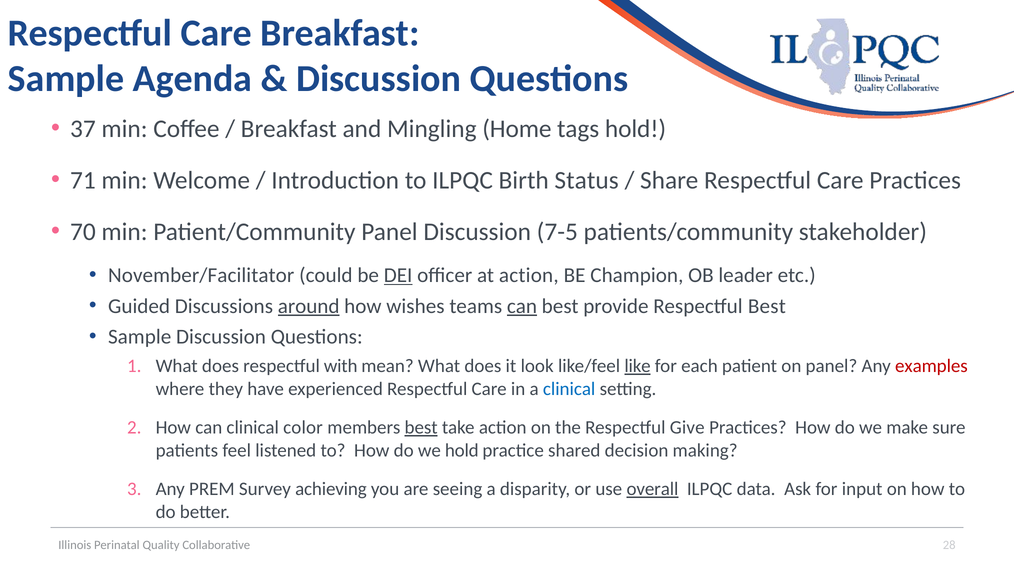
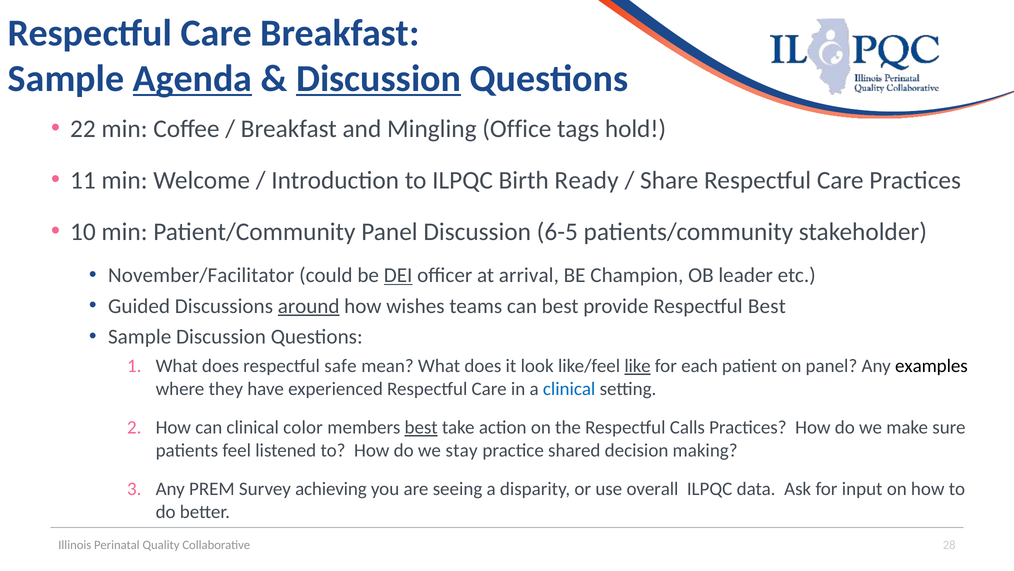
Agenda underline: none -> present (193, 79)
Discussion underline: none -> present (379, 79)
37: 37 -> 22 (83, 129)
Home: Home -> Office (517, 129)
71: 71 -> 11 (83, 180)
Status: Status -> Ready (587, 180)
70: 70 -> 10 (83, 232)
7-5: 7-5 -> 6-5 (557, 232)
at action: action -> arrival (529, 275)
can underline: present -> none (522, 306)
with: with -> safe (340, 366)
examples colour: red -> black (931, 366)
Give: Give -> Calls (687, 427)
we hold: hold -> stay (462, 450)
overall underline: present -> none (652, 489)
